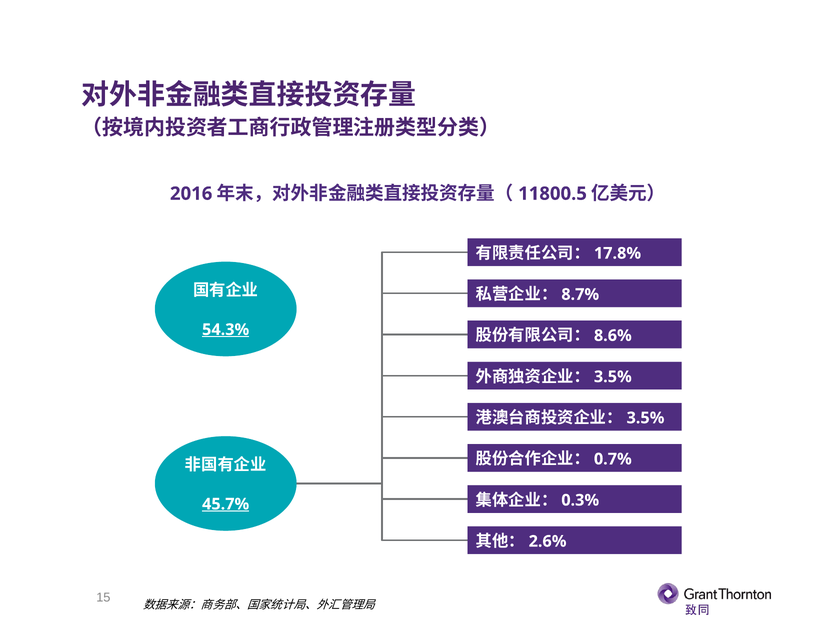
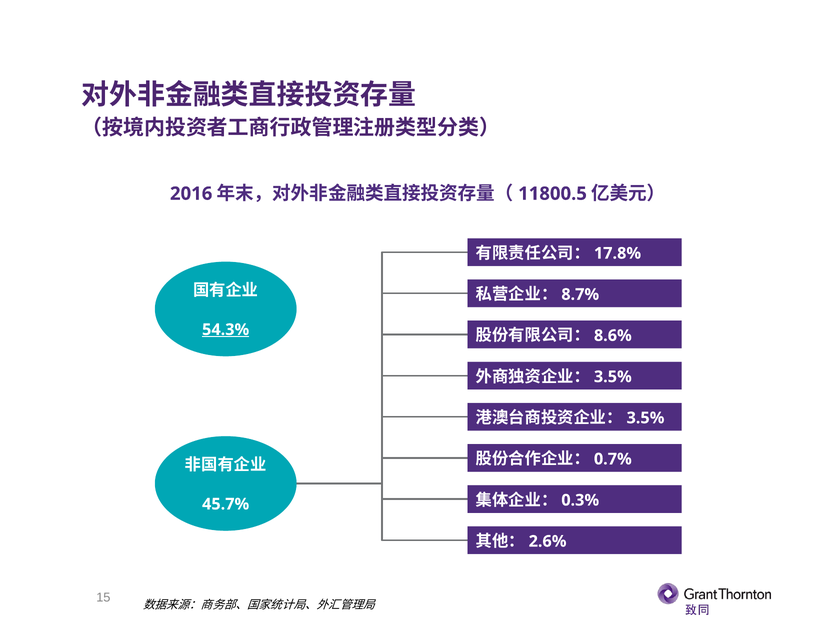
45.7% underline: present -> none (226, 504)
